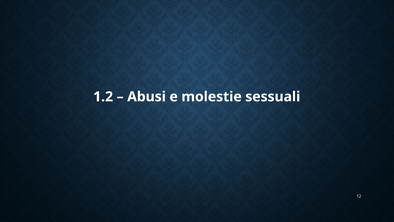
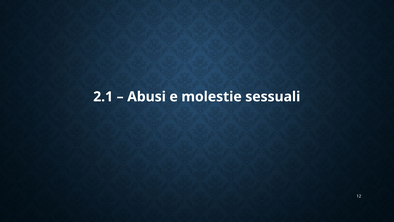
1.2: 1.2 -> 2.1 (103, 97)
